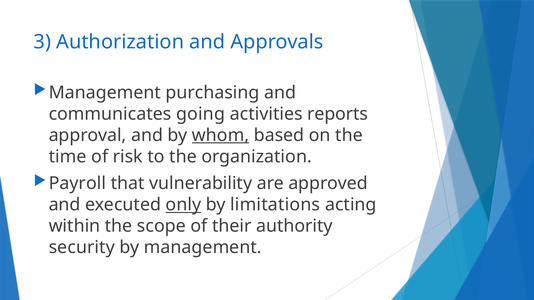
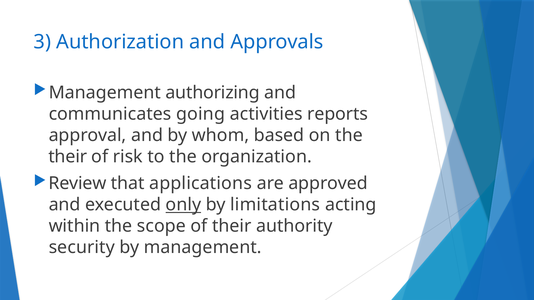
purchasing: purchasing -> authorizing (213, 93)
whom underline: present -> none (221, 135)
time: time -> their (68, 157)
Payroll: Payroll -> Review (78, 184)
vulnerability: vulnerability -> applications (201, 184)
